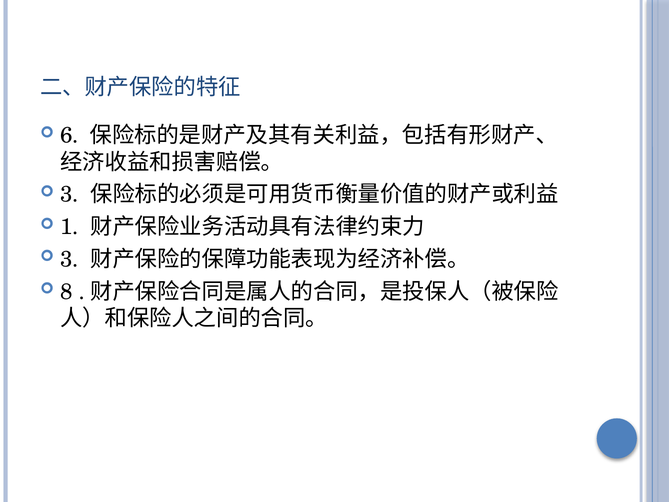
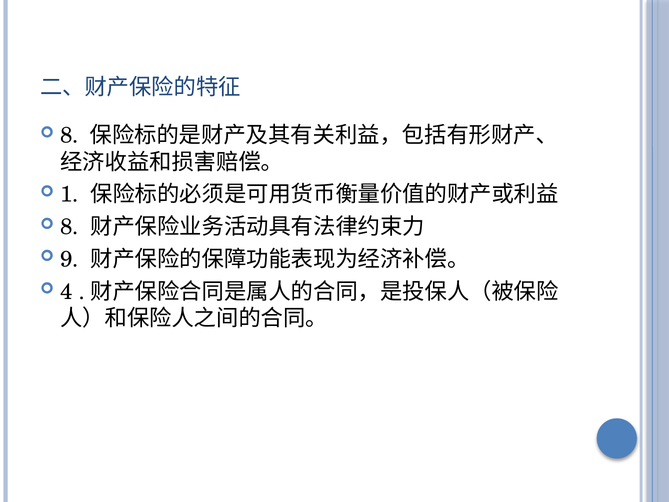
6: 6 -> 8 (69, 135)
3: 3 -> 1 (69, 194)
1: 1 -> 8 (69, 227)
3: 3 -> 9 (69, 259)
8: 8 -> 4 (66, 292)
